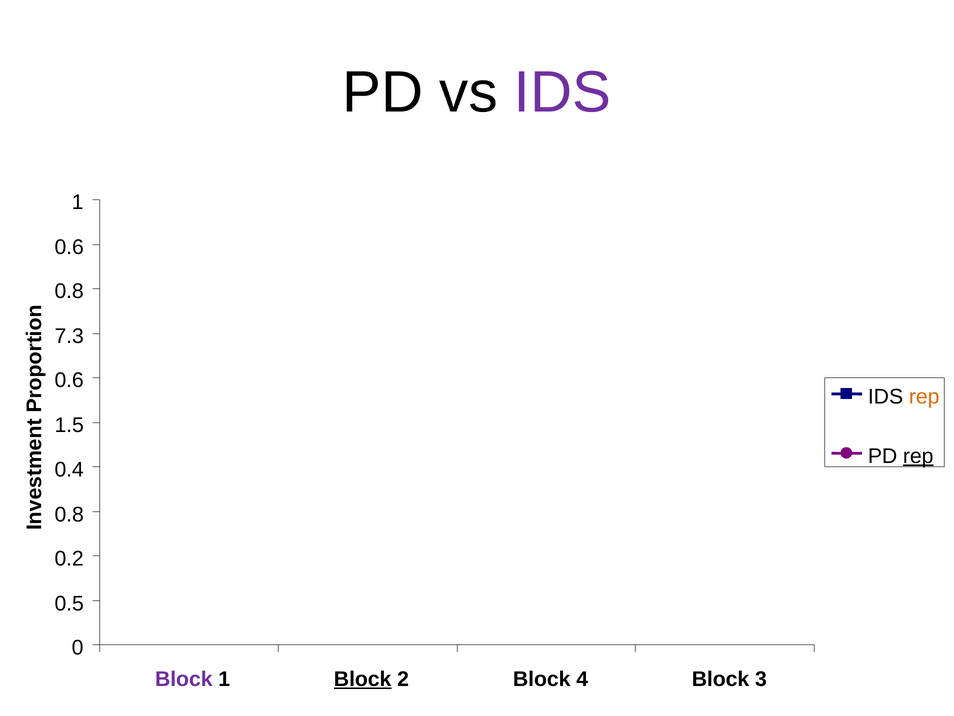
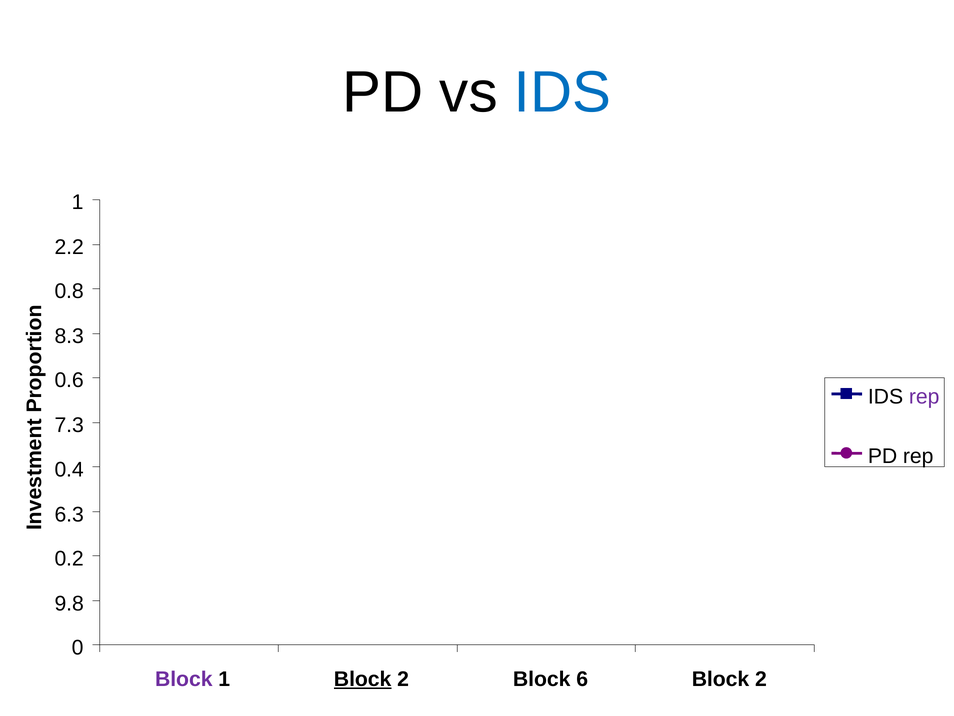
IDS colour: purple -> blue (562, 92)
0.6: 0.6 -> 2.2 (69, 247)
7.3: 7.3 -> 8.3 (69, 336)
rep colour: orange -> purple (924, 396)
1.5: 1.5 -> 7.3 (69, 425)
rep underline: present -> none (918, 456)
0.8: 0.8 -> 6.3 (69, 514)
0.5: 0.5 -> 9.8 (69, 603)
4: 4 -> 6 (582, 679)
3: 3 -> 2 (761, 679)
